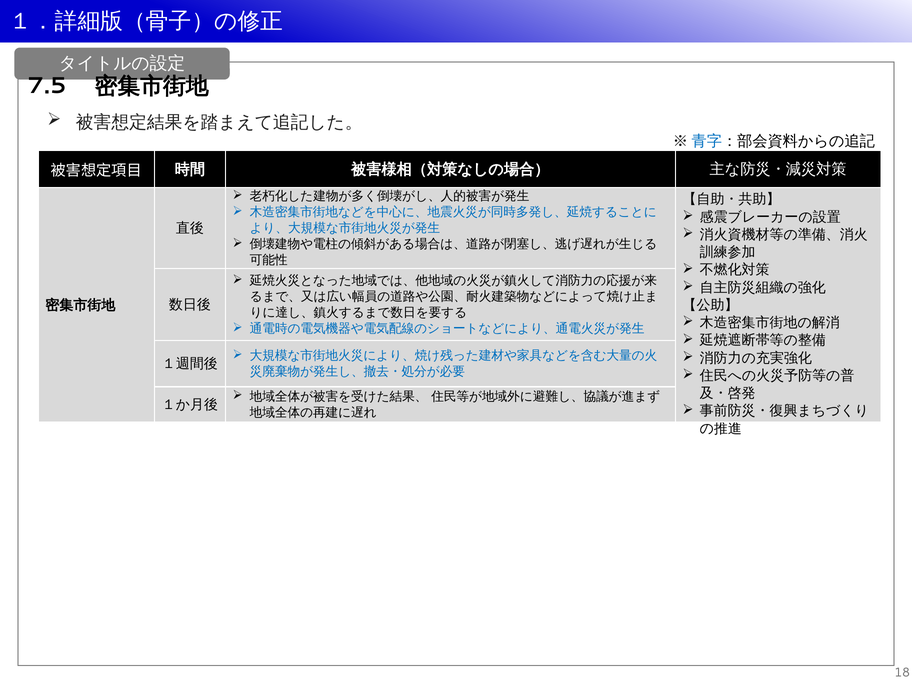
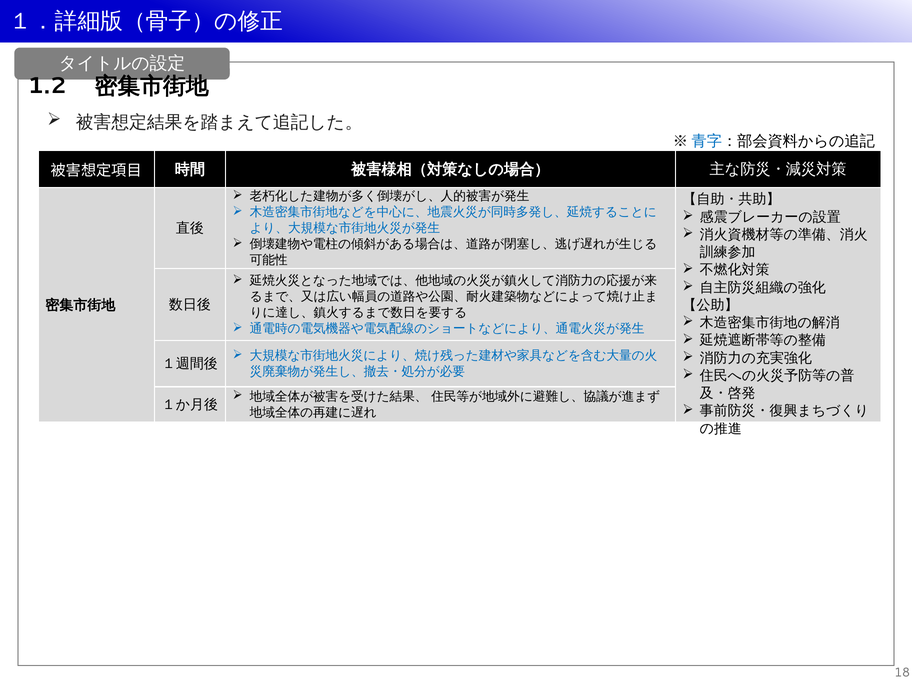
7.5: 7.5 -> 1.2 (47, 86)
